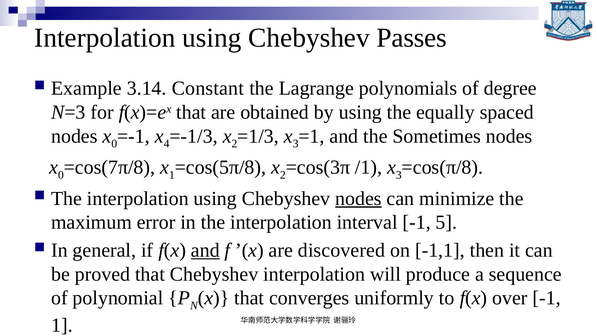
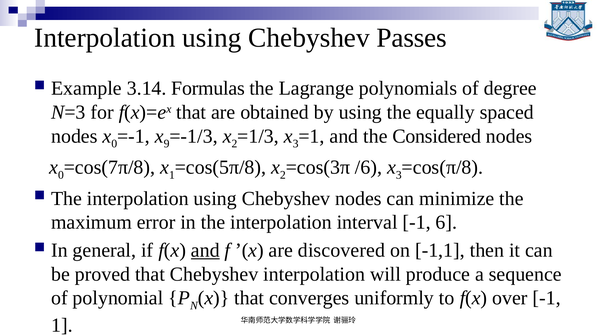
Constant: Constant -> Formulas (208, 88)
4: 4 -> 9 (167, 144)
Sometimes: Sometimes -> Considered (437, 136)
/1: /1 -> /6 (369, 167)
nodes underline: present -> none (358, 198)
5: 5 -> 6 (446, 222)
